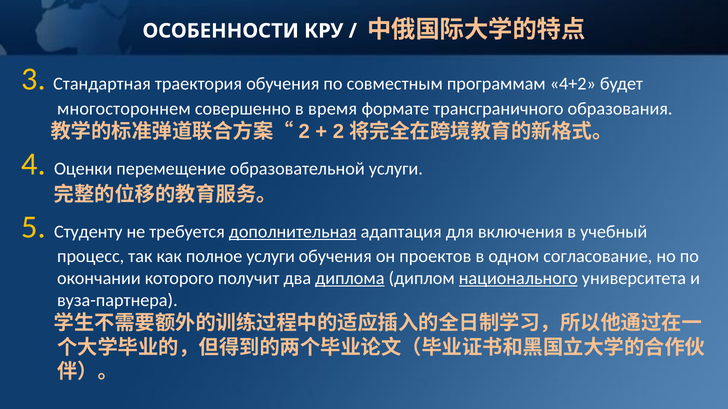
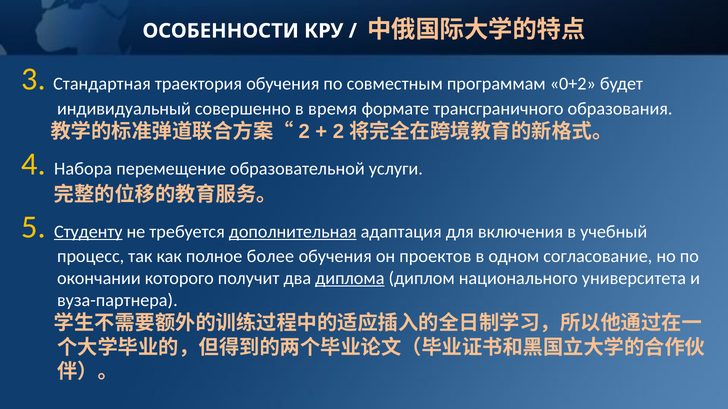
4+2: 4+2 -> 0+2 (573, 84)
многостороннем: многостороннем -> индивидуальный (124, 109)
Оценки: Оценки -> Набора (83, 169)
Студенту underline: none -> present (88, 232)
полное услуги: услуги -> более (270, 257)
национального underline: present -> none (518, 279)
